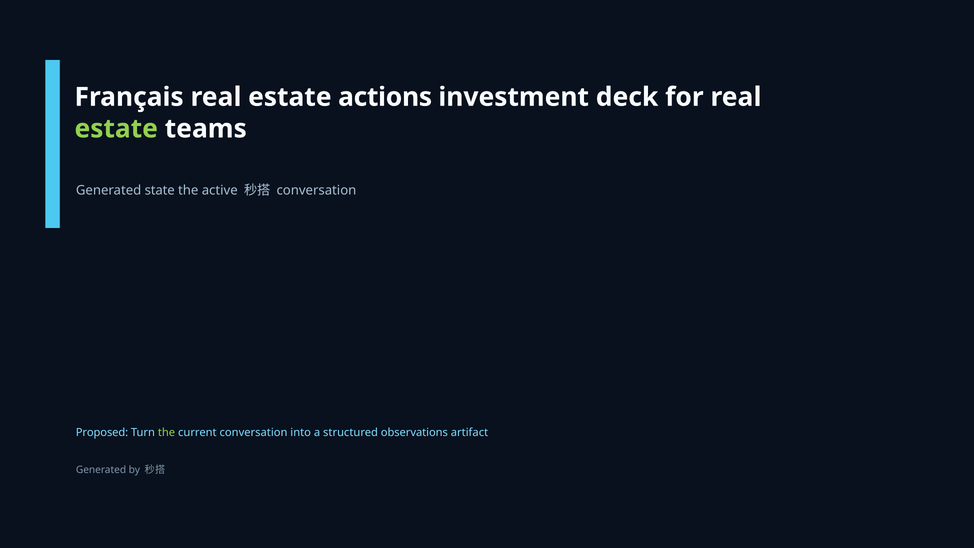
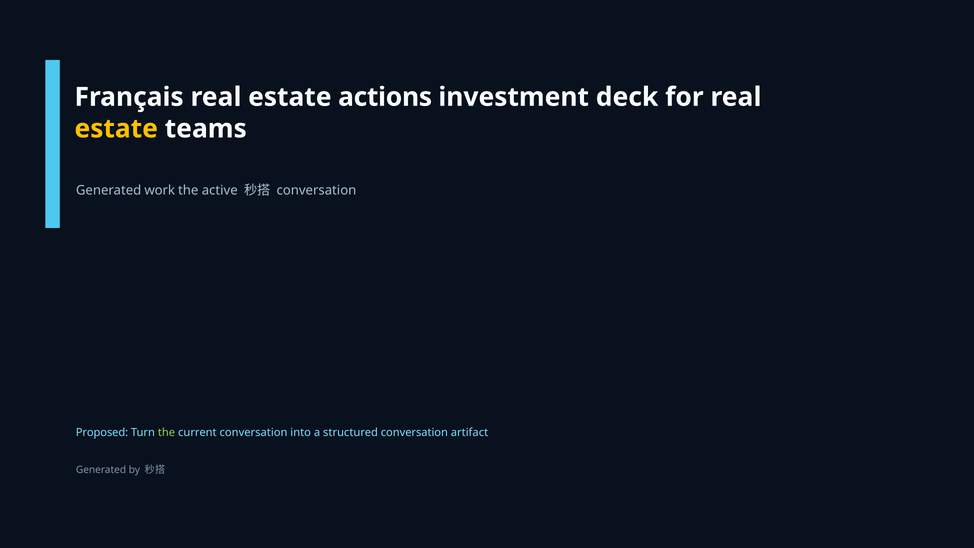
estate colour: light green -> yellow (116, 129)
state: state -> work (160, 190)
structured observations: observations -> conversation (414, 432)
